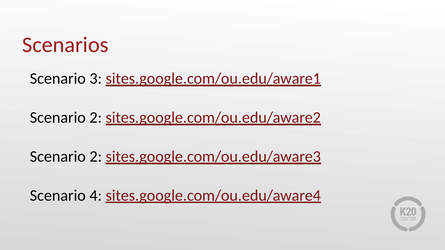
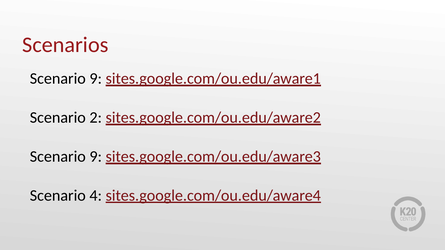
3: 3 -> 9 (96, 79)
2: 2 -> 9 (96, 157)
